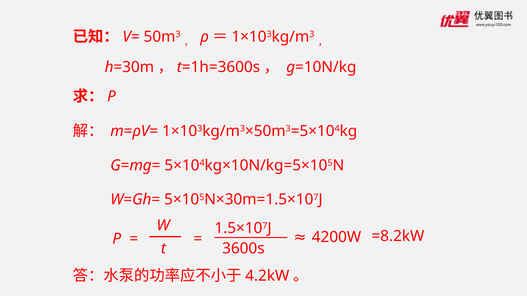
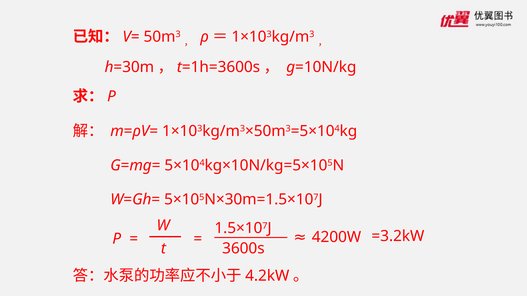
=8.2kW: =8.2kW -> =3.2kW (398, 236)
